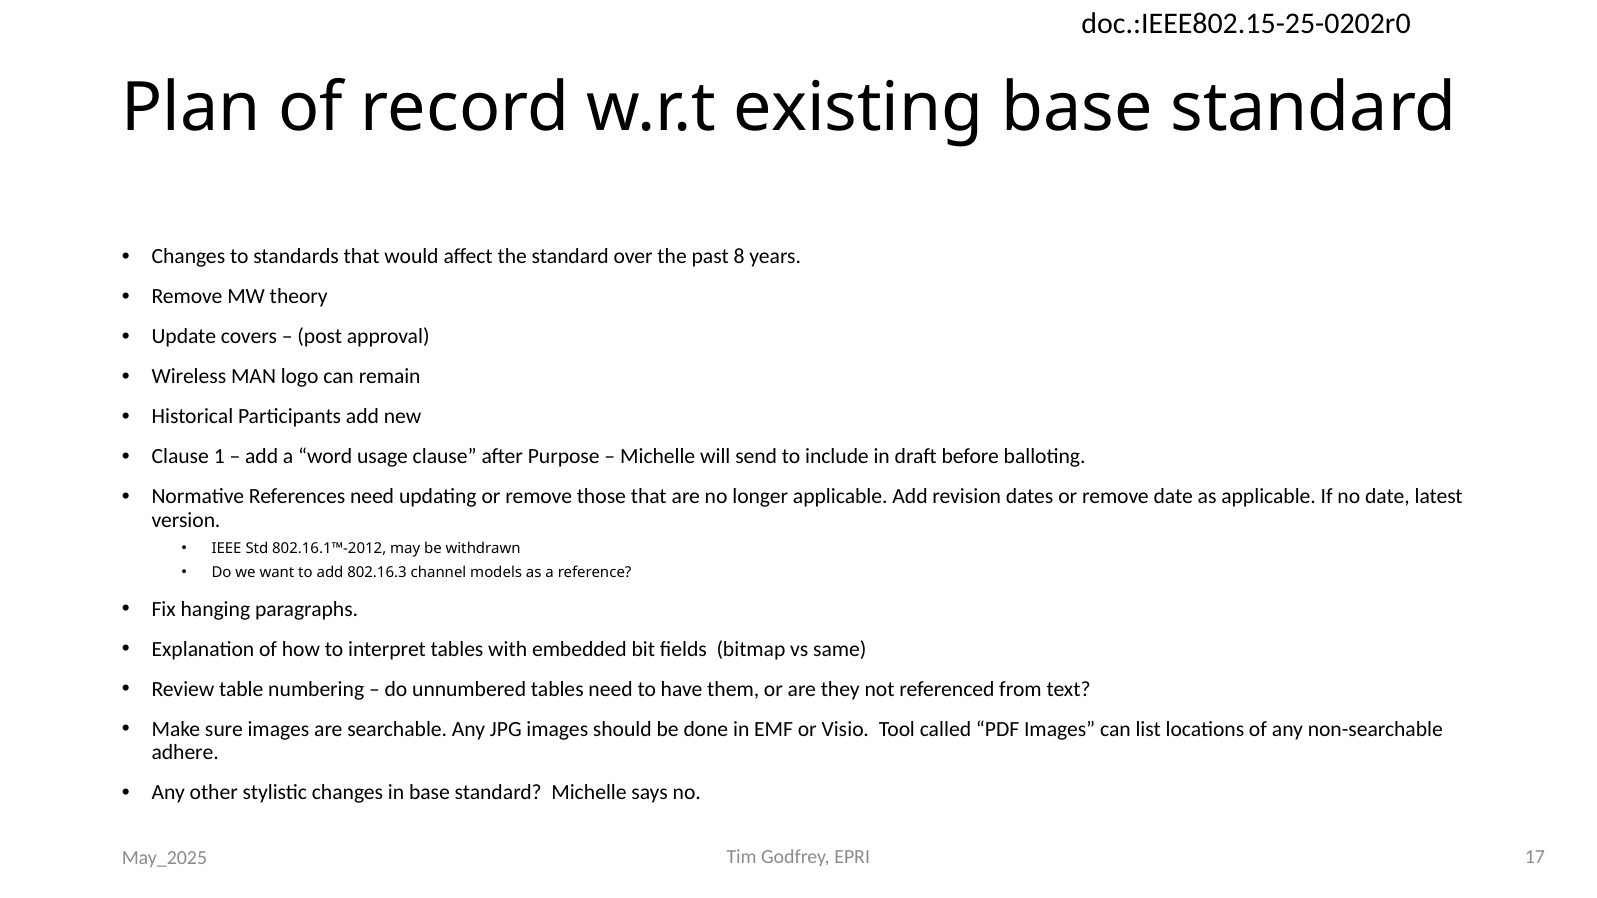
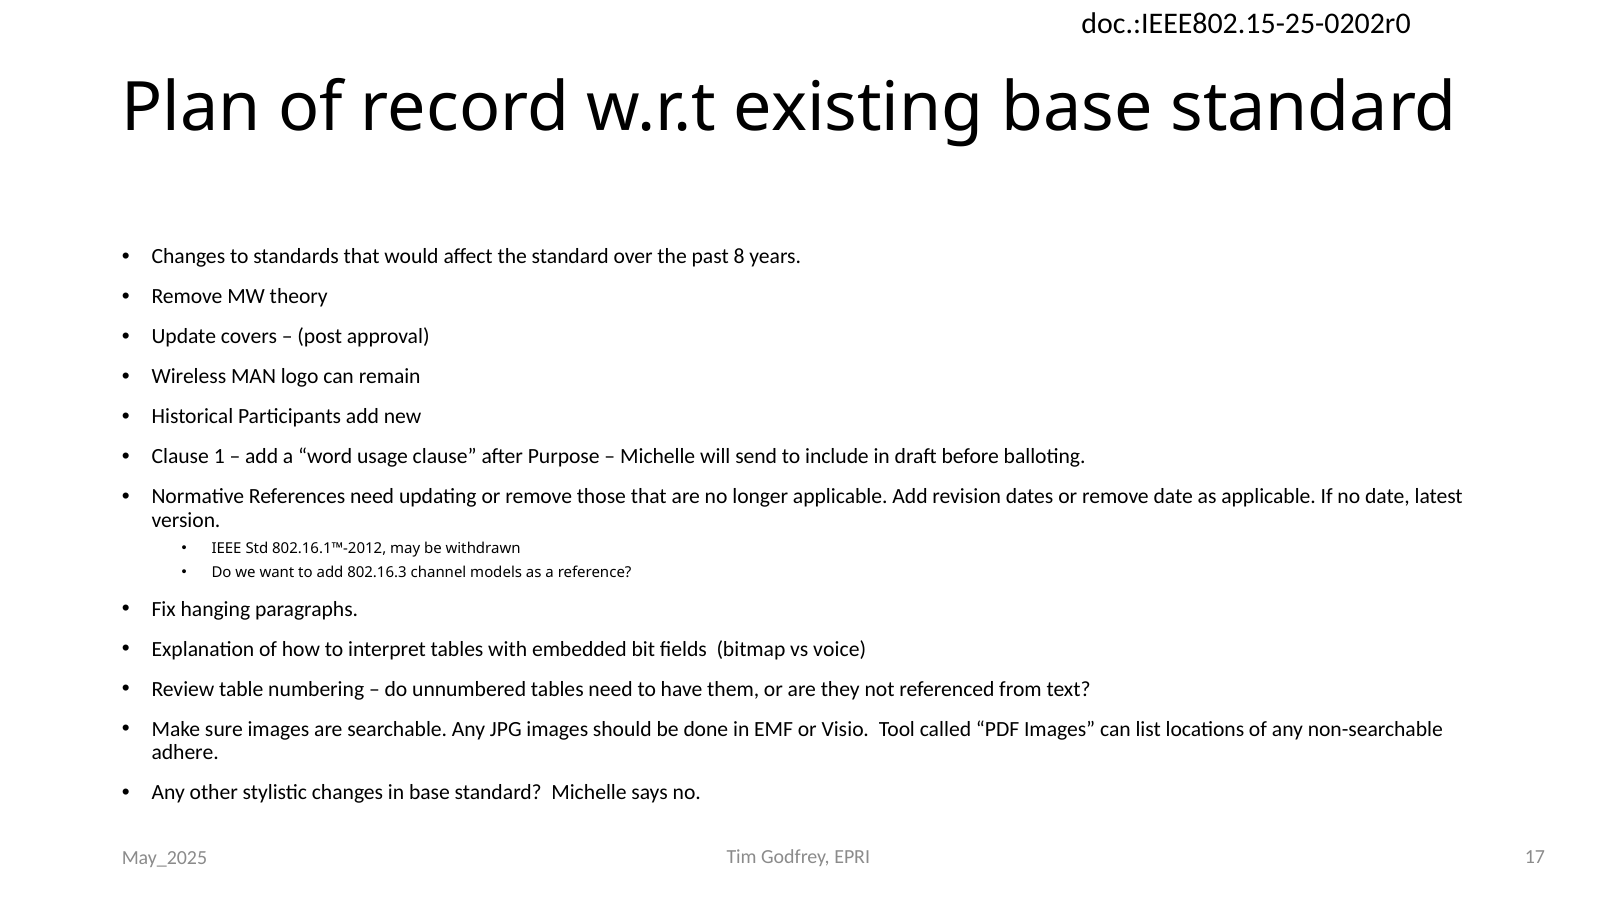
same: same -> voice (840, 649)
